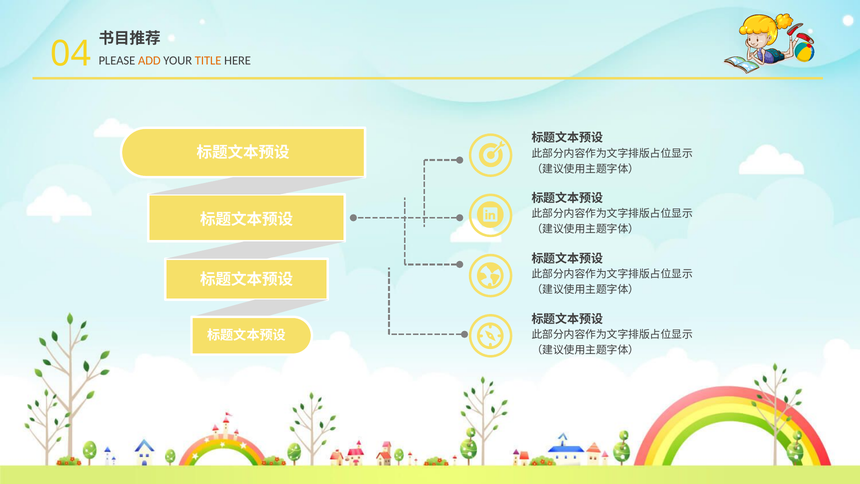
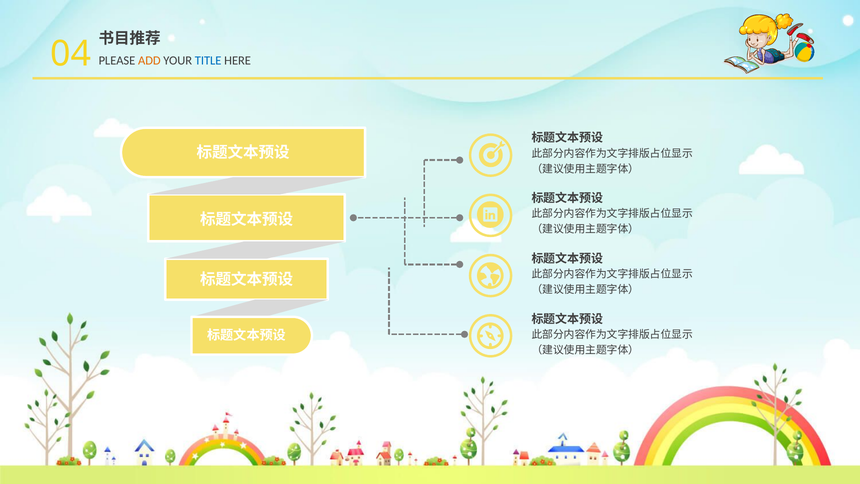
TITLE colour: orange -> blue (208, 61)
